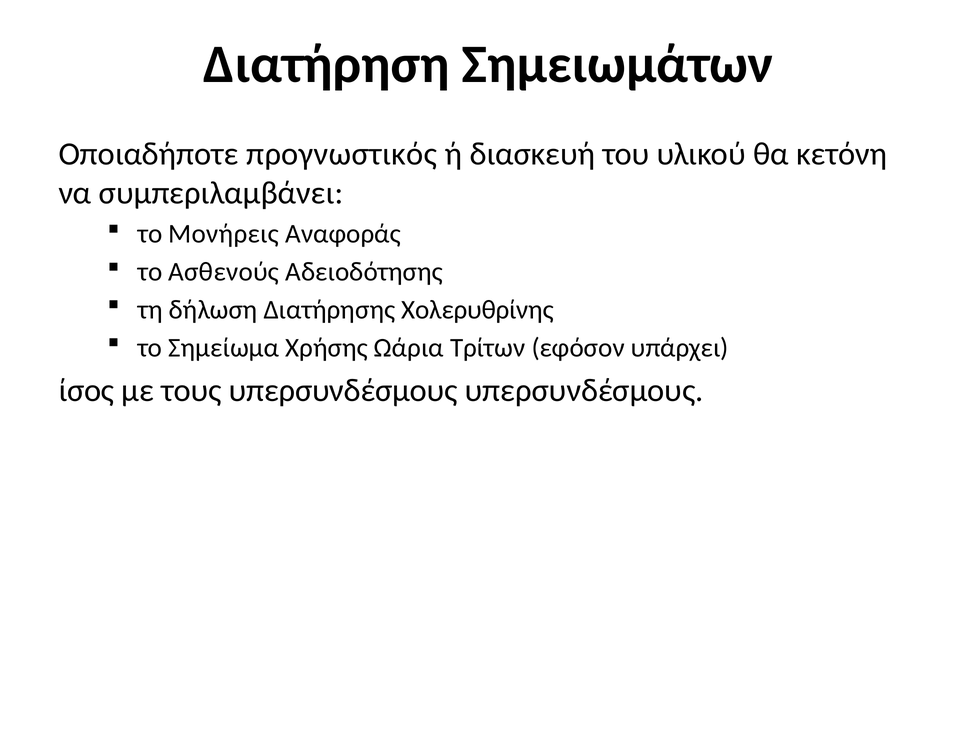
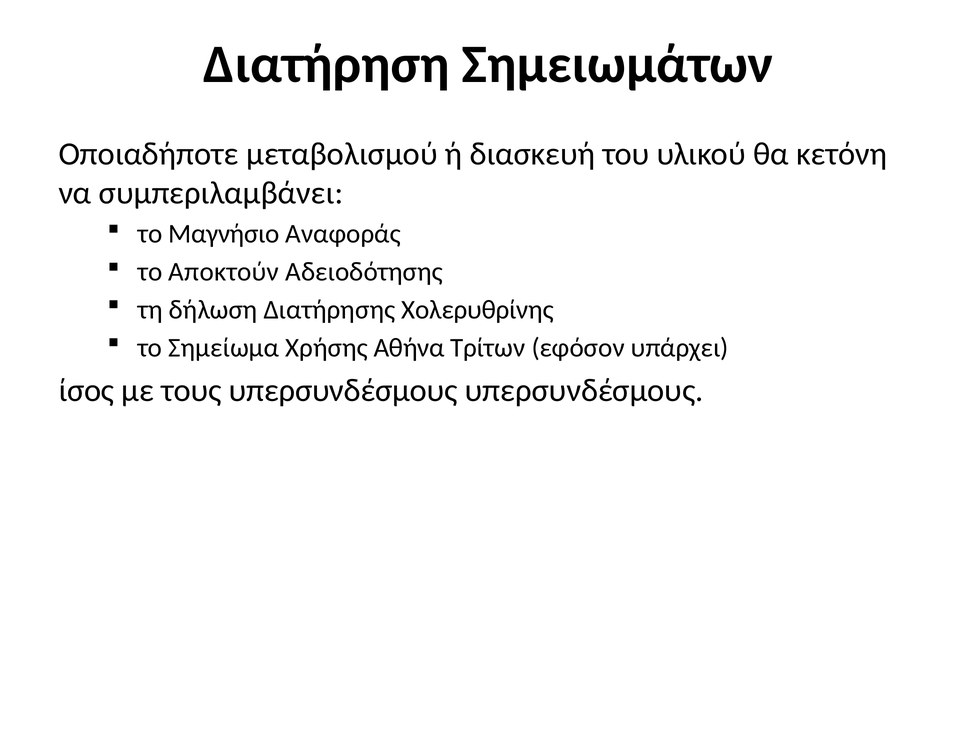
προγνωστικός: προγνωστικός -> μεταβολισμού (342, 154)
Μονήρεις: Μονήρεις -> Μαγνήσιο (224, 234)
Ασθενούς: Ασθενούς -> Αποκτούν (224, 272)
Ωάρια: Ωάρια -> Αθήνα (409, 348)
